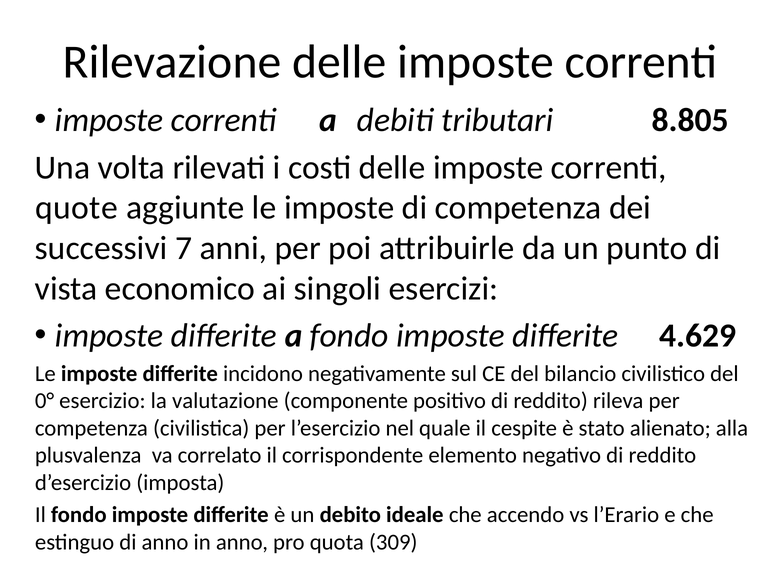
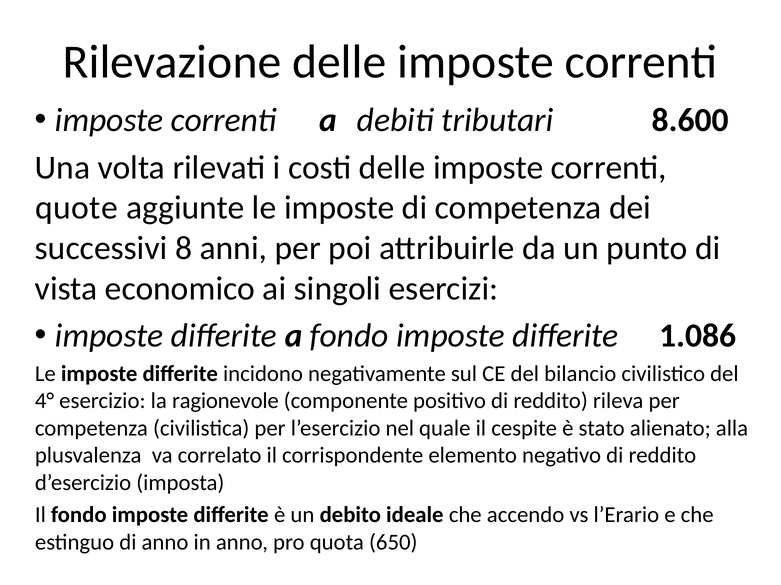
8.805: 8.805 -> 8.600 (690, 120)
7: 7 -> 8 (184, 249)
4.629: 4.629 -> 1.086 (698, 336)
0°: 0° -> 4° (45, 401)
valutazione: valutazione -> ragionevole (225, 401)
309: 309 -> 650 (393, 543)
